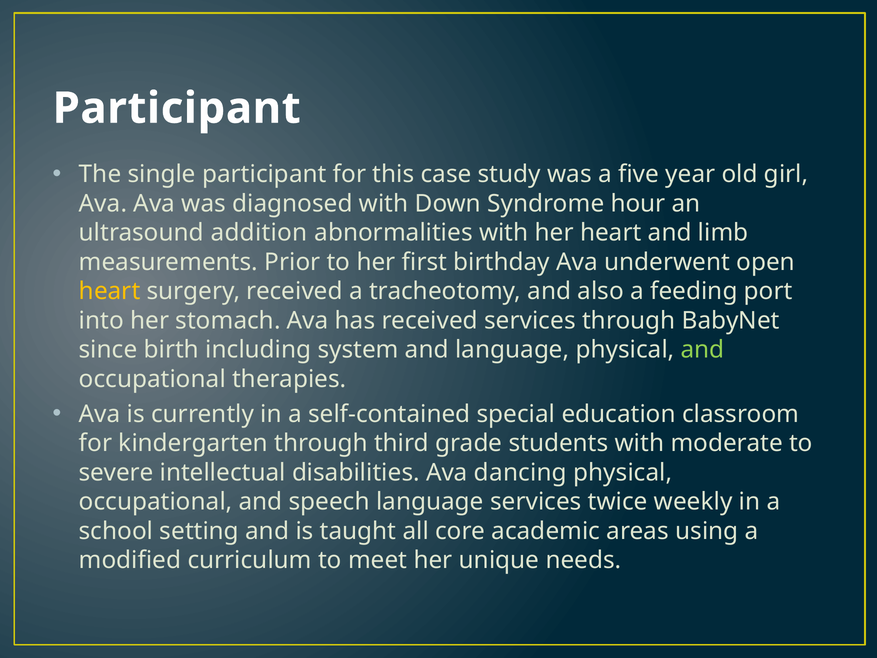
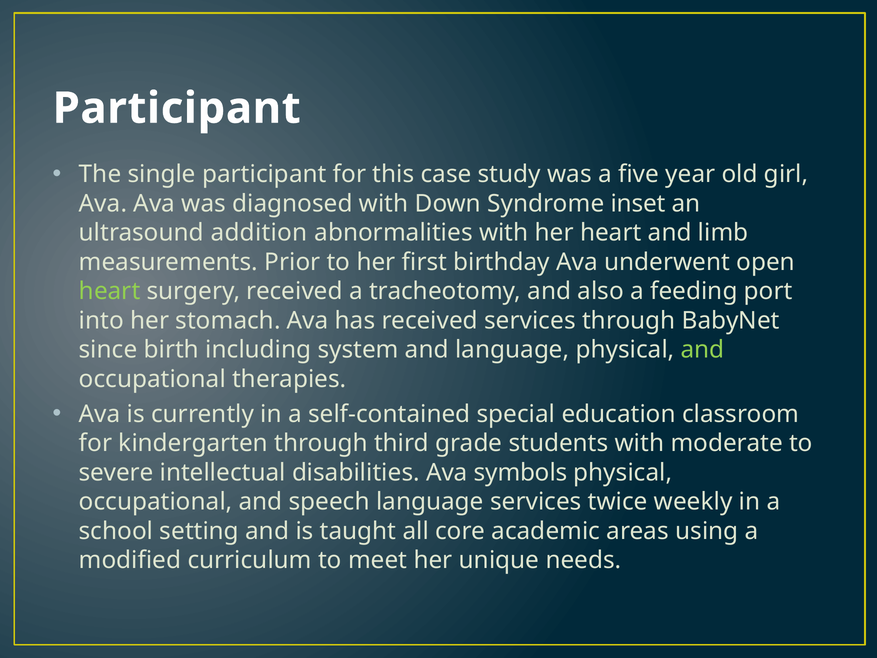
hour: hour -> inset (638, 203)
heart colour: yellow -> light green (110, 291)
dancing: dancing -> symbols (521, 472)
